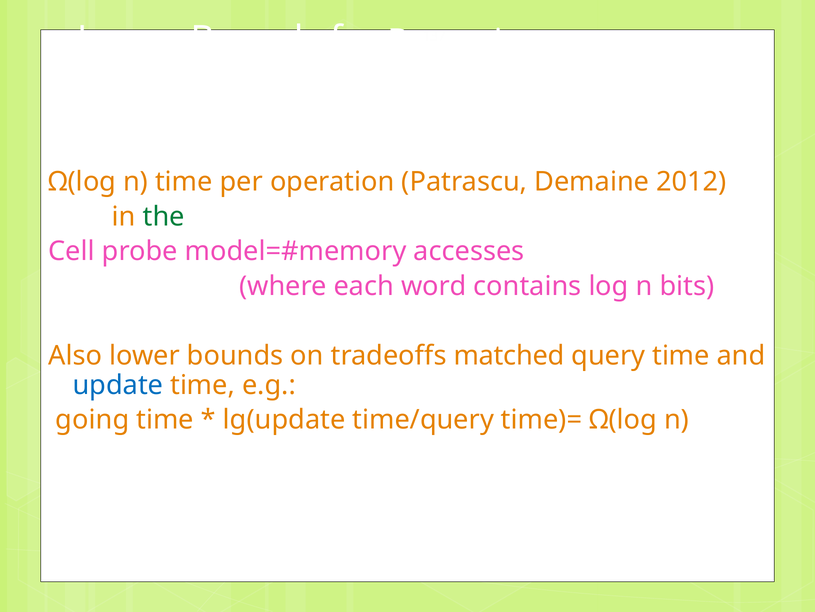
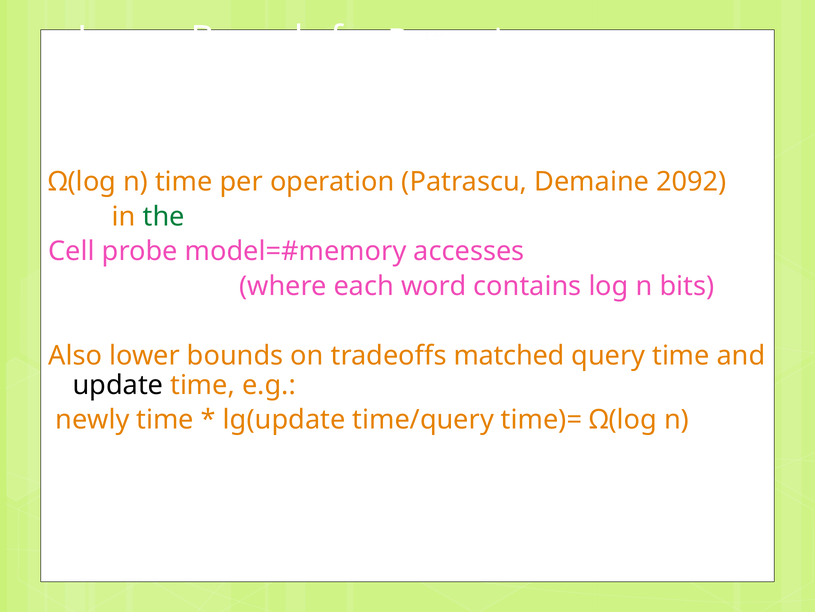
2012: 2012 -> 2092 (691, 182)
update colour: blue -> black (118, 385)
going: going -> newly (92, 419)
